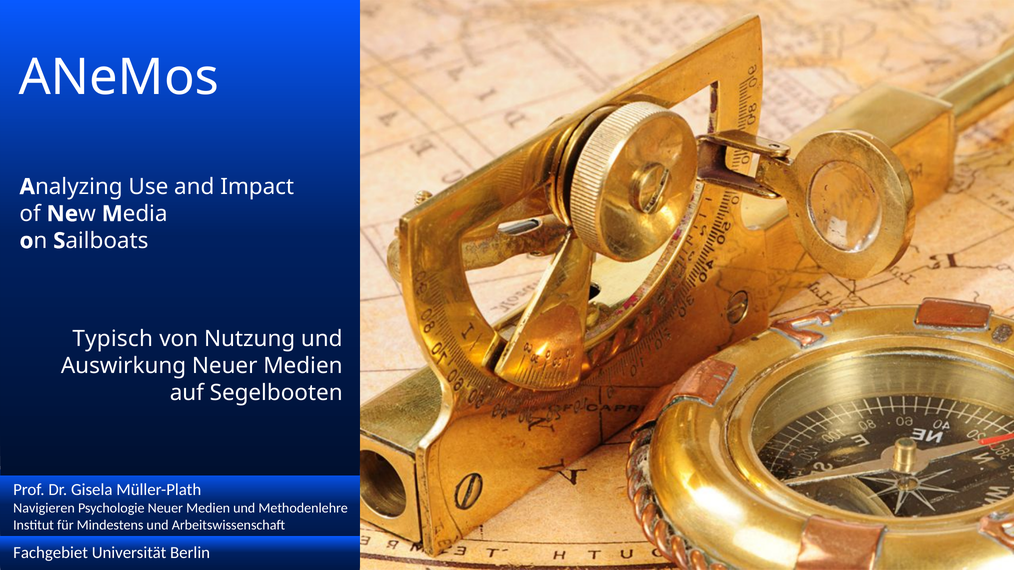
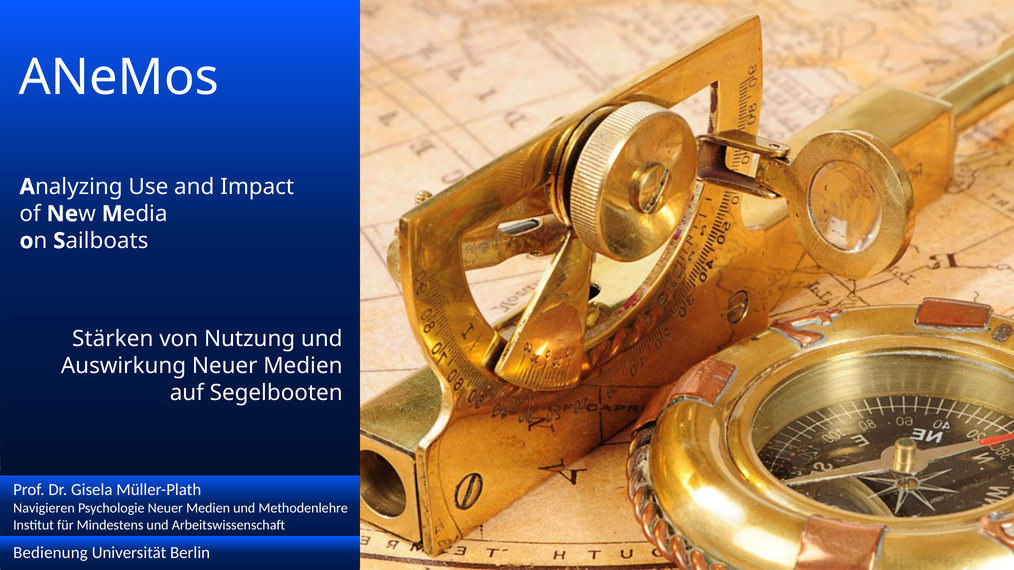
Typisch: Typisch -> Stärken (113, 339)
Fachgebiet: Fachgebiet -> Bedienung (50, 553)
